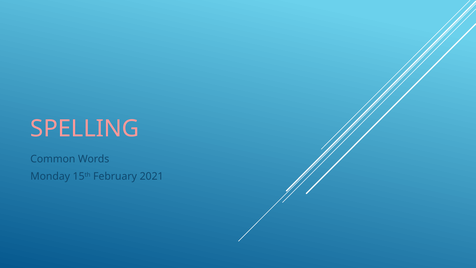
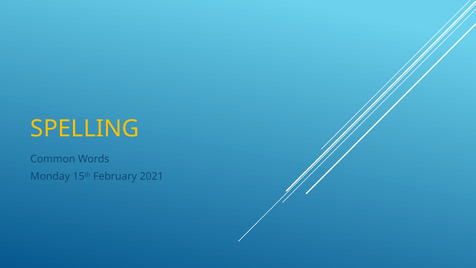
SPELLING colour: pink -> yellow (85, 128)
